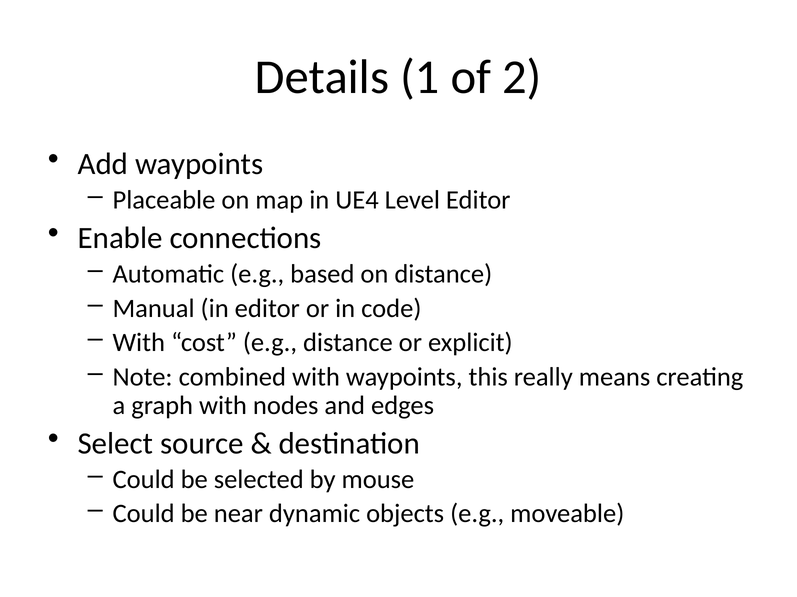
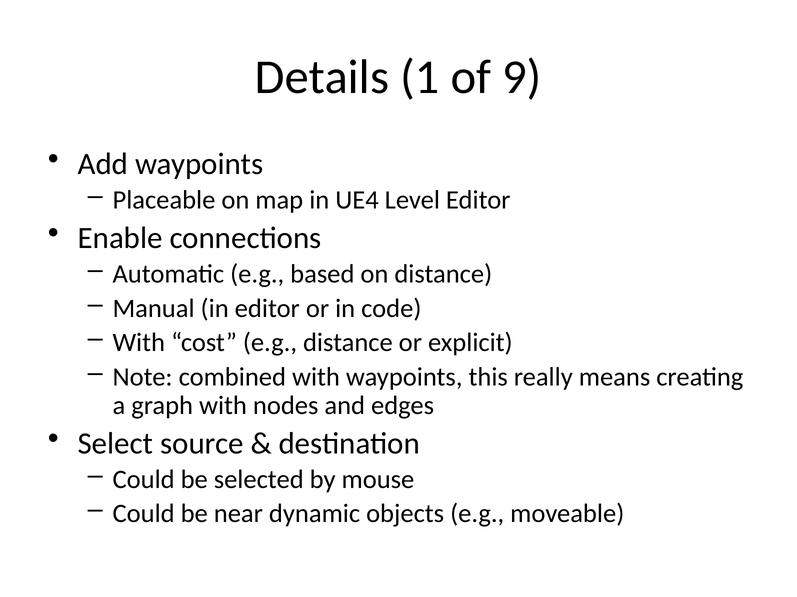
2: 2 -> 9 (522, 77)
